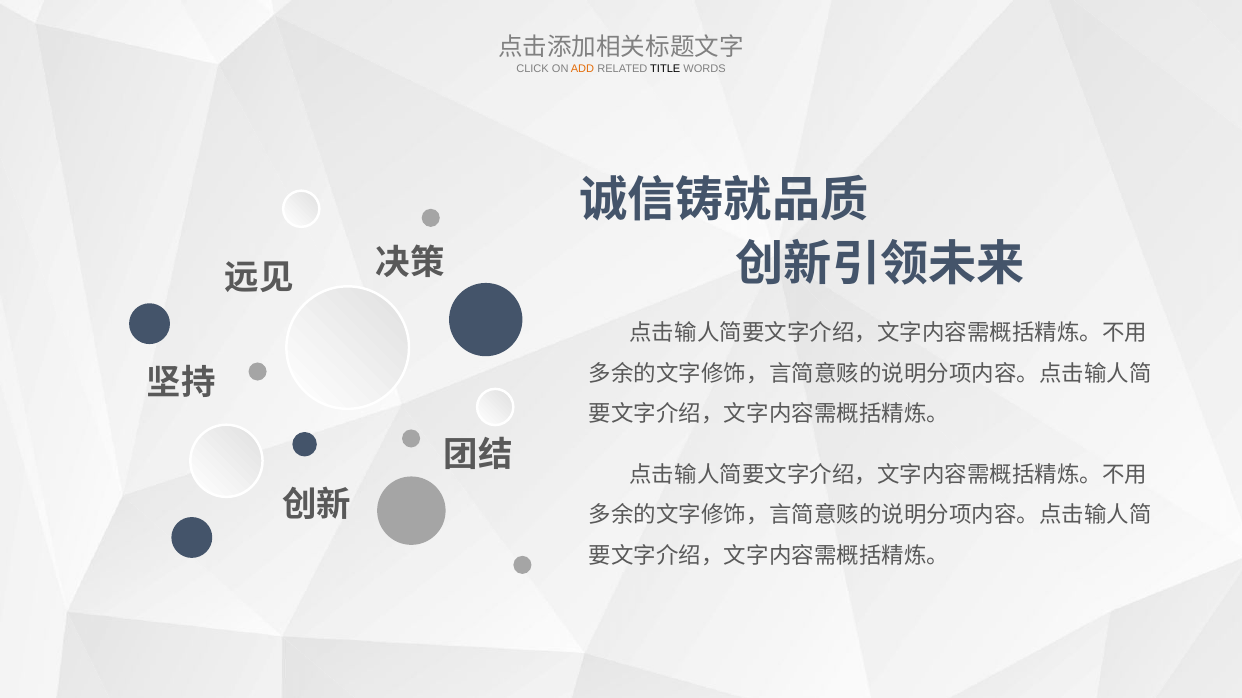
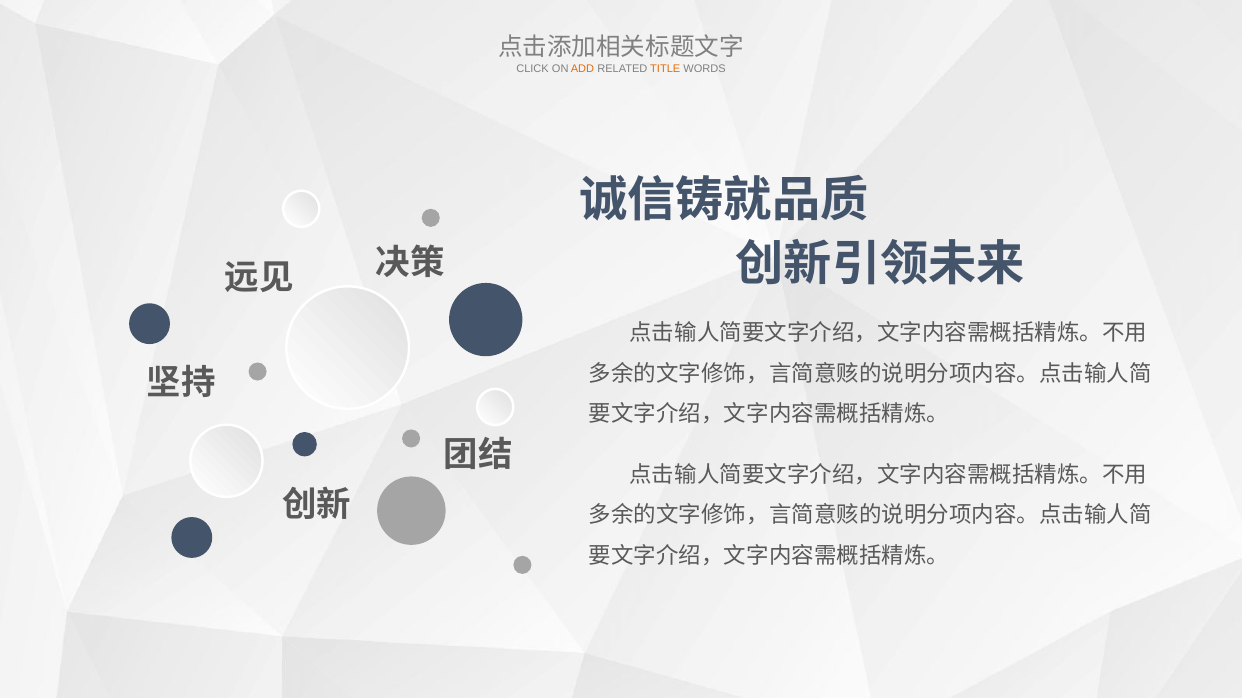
TITLE colour: black -> orange (665, 68)
